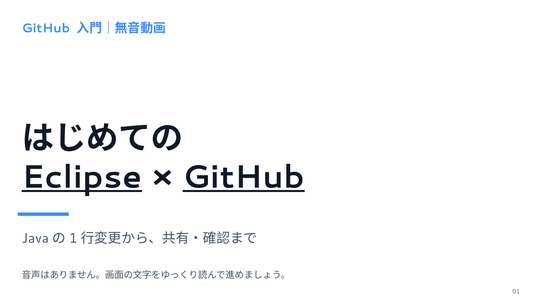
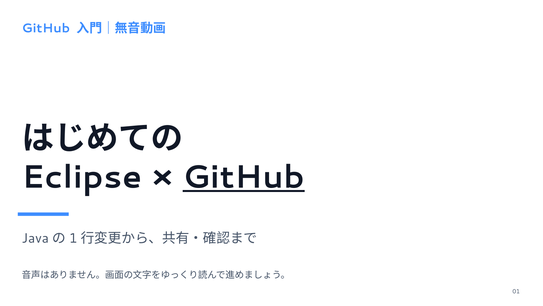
Eclipse underline: present -> none (82, 177)
